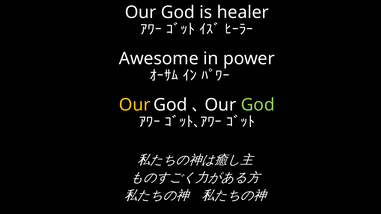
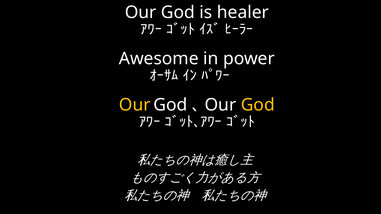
God colour: light green -> yellow (258, 105)
